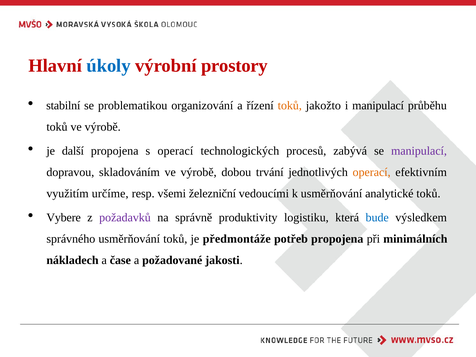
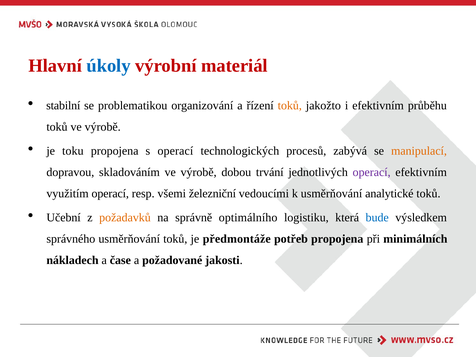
prostory: prostory -> materiál (234, 66)
i manipulací: manipulací -> efektivním (378, 106)
další: další -> toku (73, 151)
manipulací colour: purple -> orange (419, 151)
operací colour: orange -> purple (372, 172)
využitím určíme: určíme -> operací (110, 194)
Vybere: Vybere -> Učební (64, 217)
požadavků colour: purple -> orange (125, 217)
produktivity: produktivity -> optimálního (248, 217)
